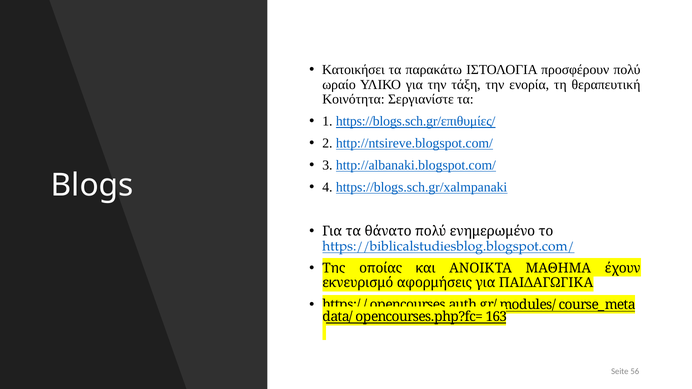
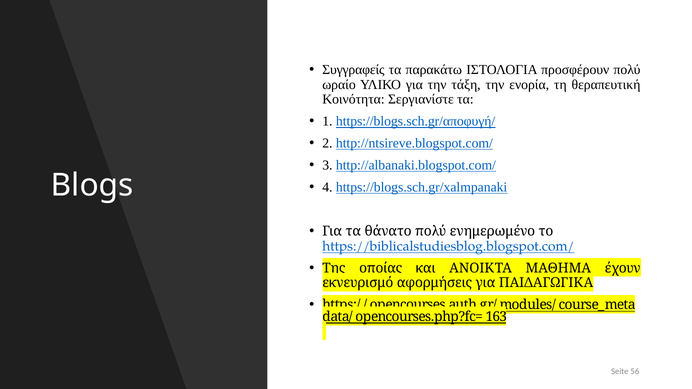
Κατοικήσει: Κατοικήσει -> Συγγραφείς (353, 70)
https://blogs.sch.gr/επιθυμίες/: https://blogs.sch.gr/επιθυμίες/ -> https://blogs.sch.gr/αποφυγή/ (416, 121)
